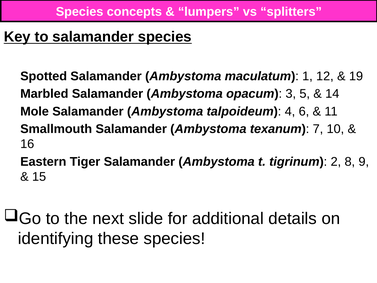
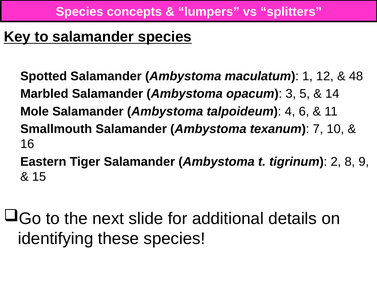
19: 19 -> 48 (356, 76)
